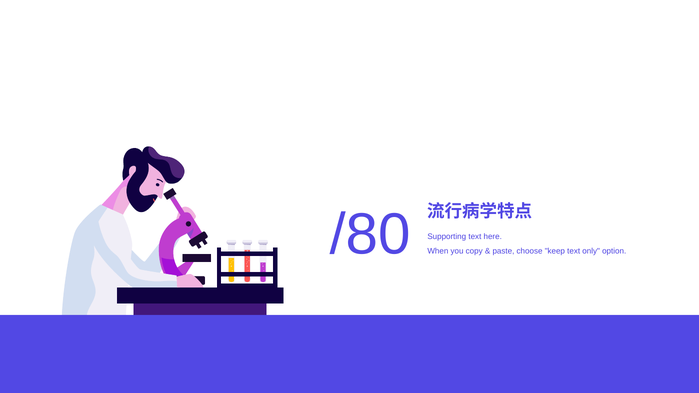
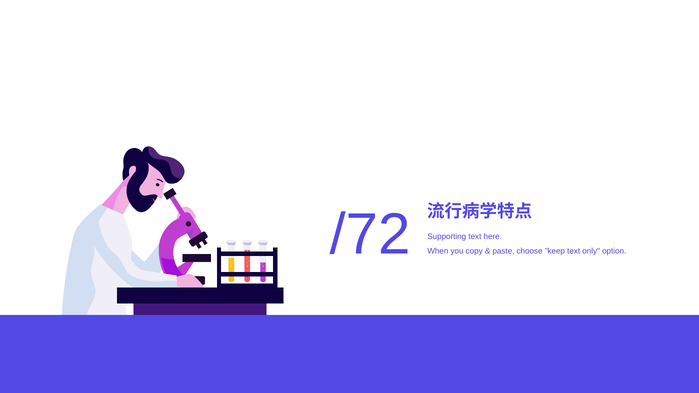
/80: /80 -> /72 (370, 235)
